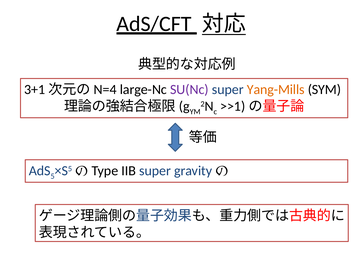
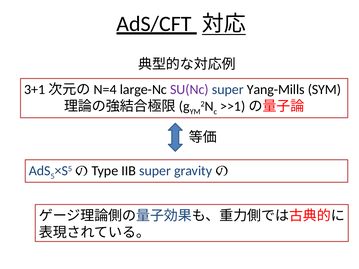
Yang-Mills colour: orange -> black (276, 90)
